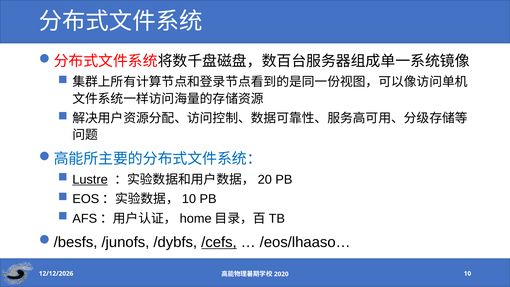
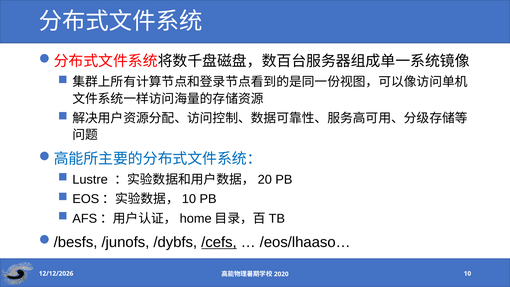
Lustre underline: present -> none (90, 179)
